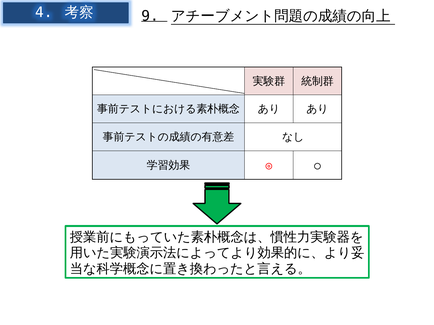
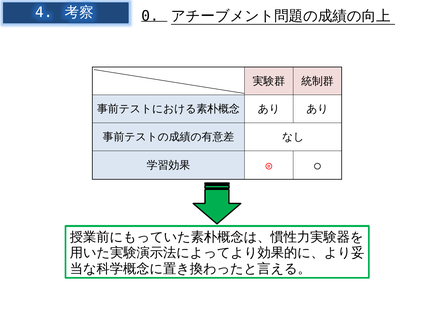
9: 9 -> 0 (150, 16)
